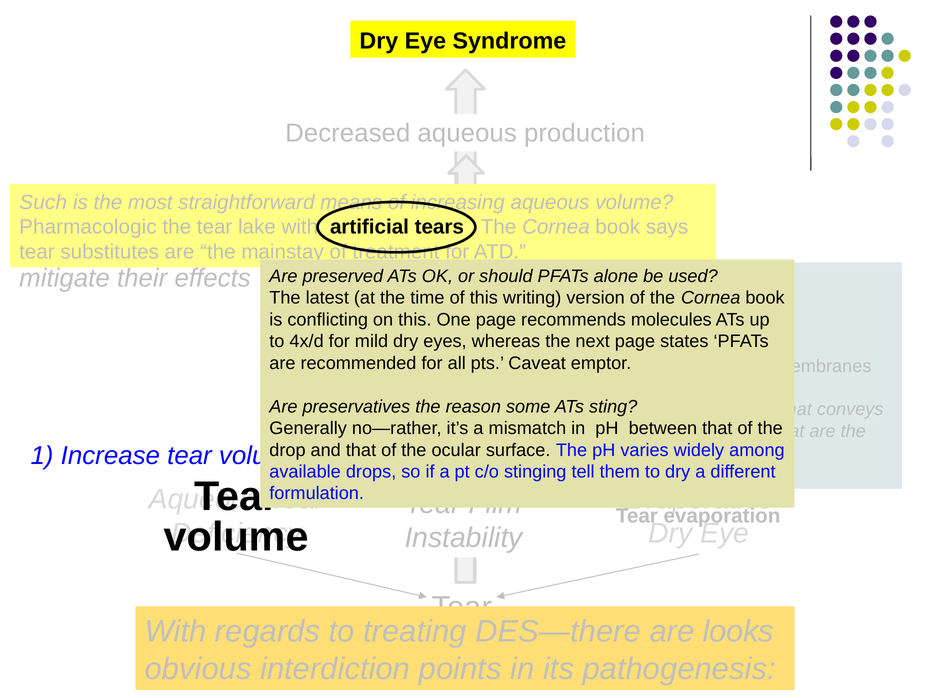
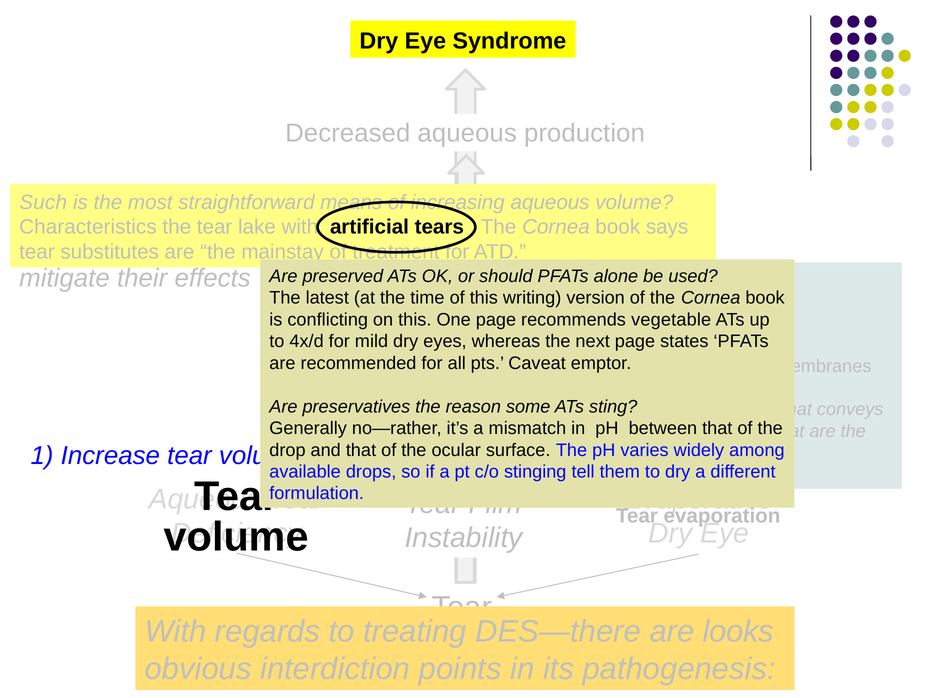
Pharmacologic: Pharmacologic -> Characteristics (88, 227)
recommends molecules: molecules -> vegetable (671, 320)
